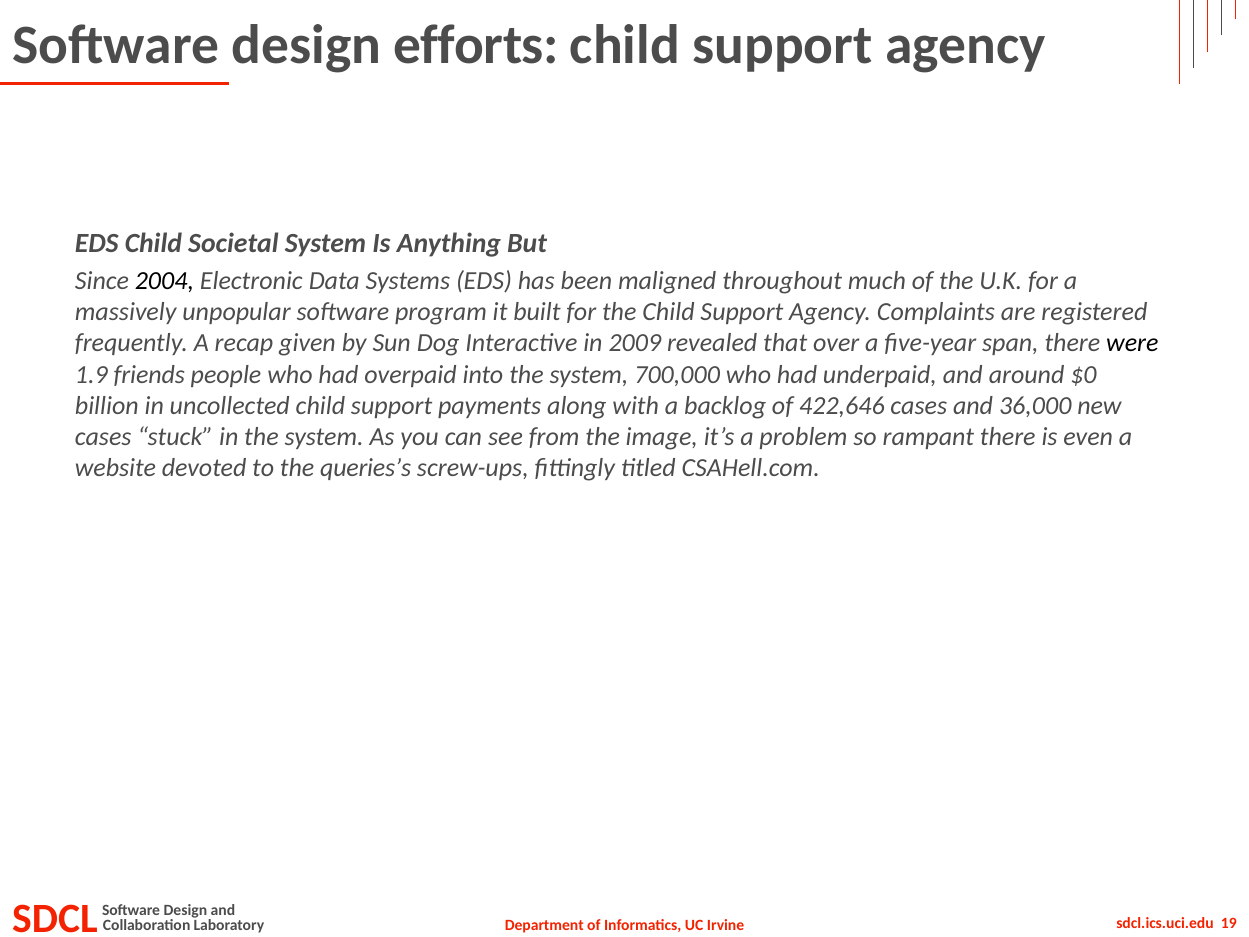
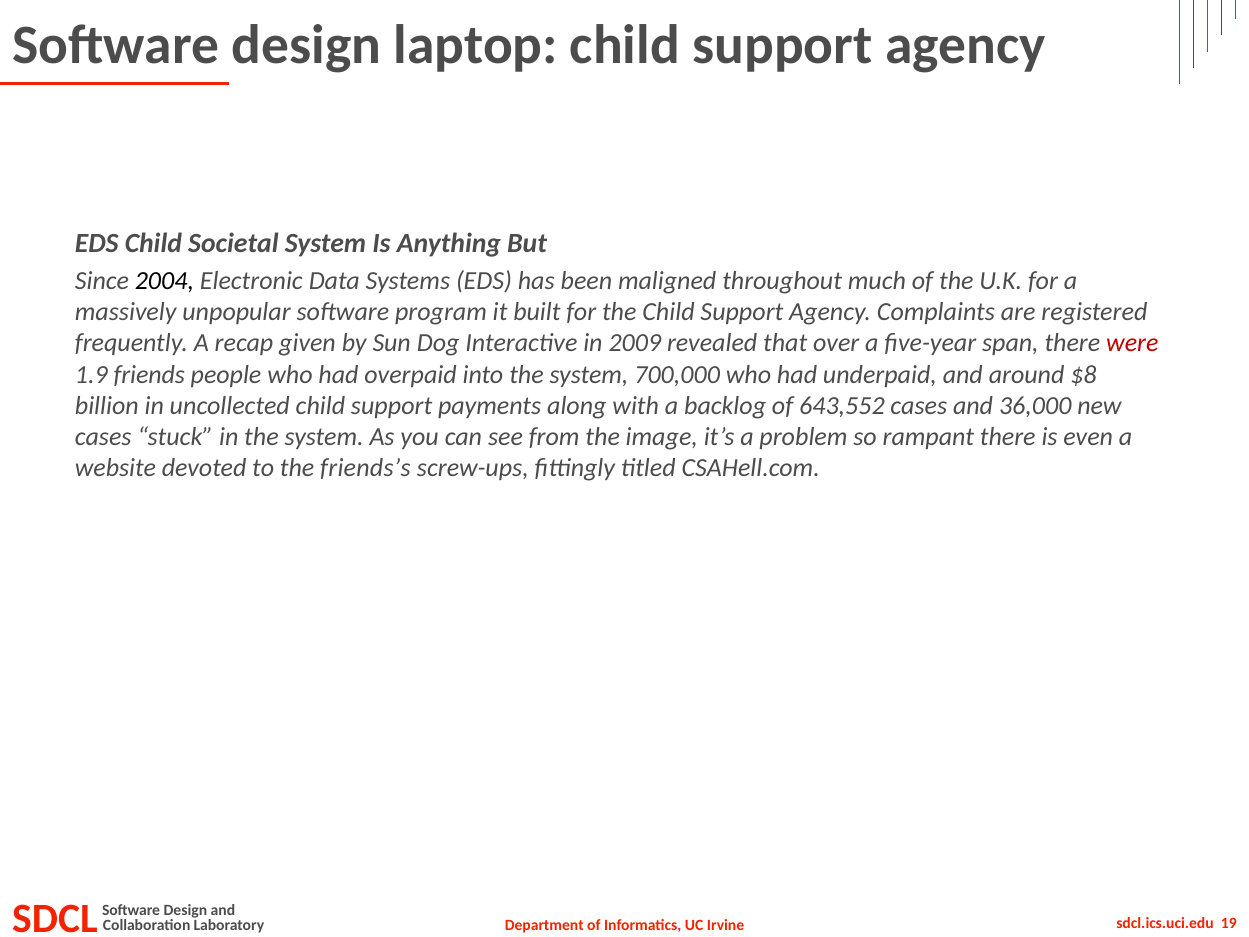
efforts: efforts -> laptop (476, 45)
were colour: black -> red (1132, 343)
$0: $0 -> $8 (1083, 374)
422,646: 422,646 -> 643,552 (842, 406)
queries’s: queries’s -> friends’s (365, 468)
